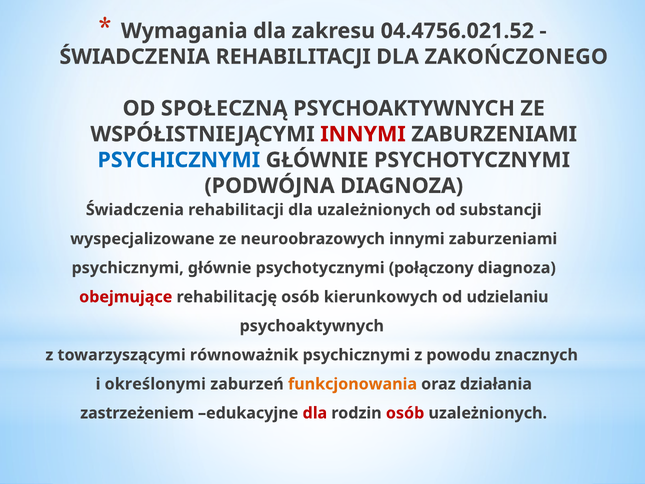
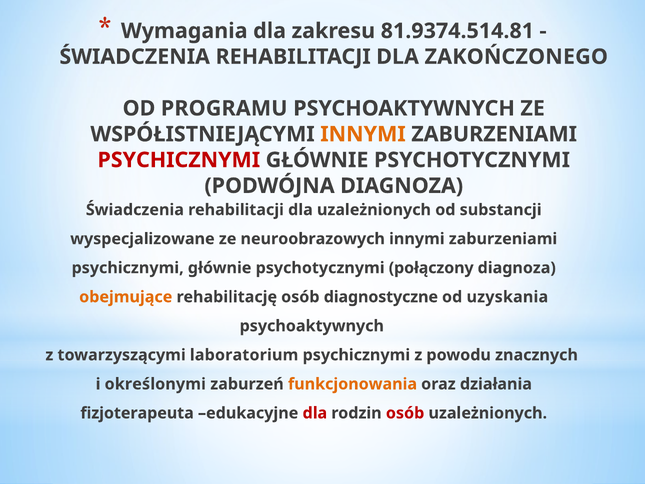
04.4756.021.52: 04.4756.021.52 -> 81.9374.514.81 (457, 31)
SPOŁECZNĄ: SPOŁECZNĄ -> PROGRAMU (224, 108)
INNYMI colour: red -> orange (363, 134)
PSYCHICZNYMI colour: blue -> red (179, 160)
obejmujące colour: red -> orange (126, 297)
kierunkowych: kierunkowych -> diagnostyczne (381, 297)
udzielaniu: udzielaniu -> uzyskania (507, 297)
równoważnik: równoważnik -> laboratorium (244, 355)
zastrzeżeniem: zastrzeżeniem -> fizjoterapeuta (137, 413)
